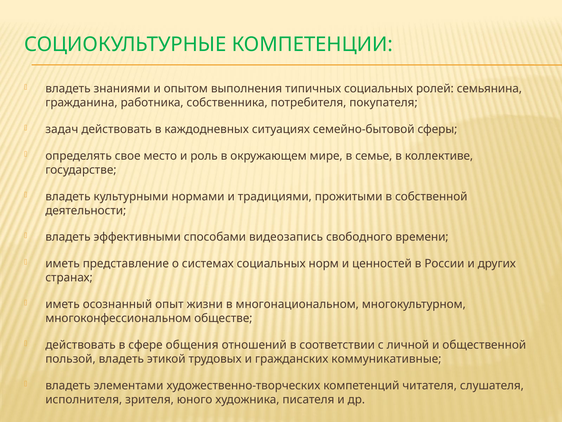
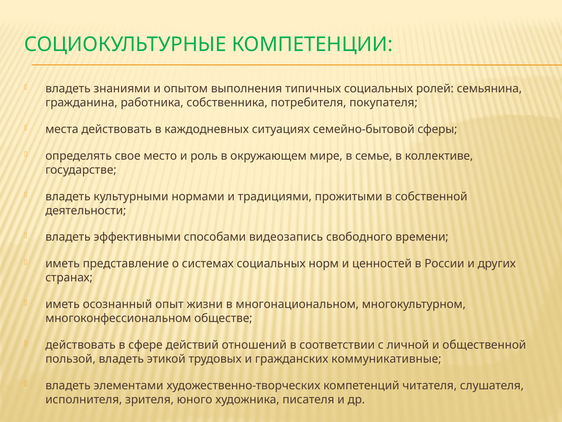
задач: задач -> места (62, 129)
общения: общения -> действий (192, 345)
